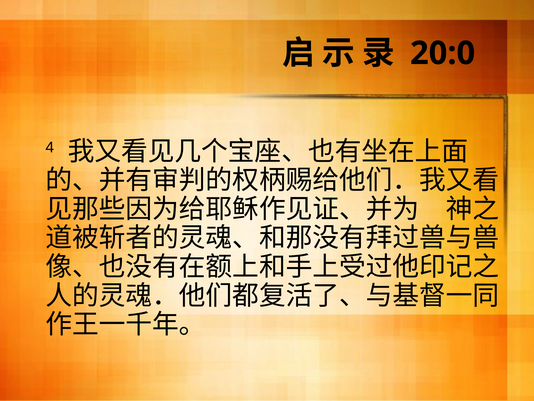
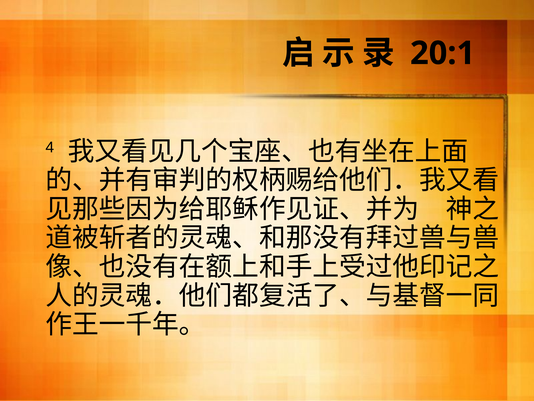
20:0: 20:0 -> 20:1 (443, 53)
